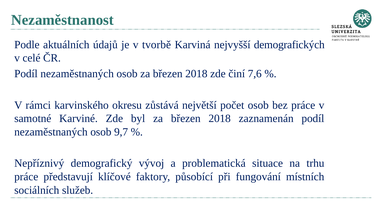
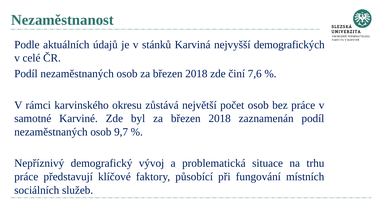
tvorbě: tvorbě -> stánků (157, 44)
